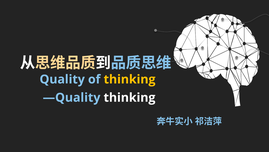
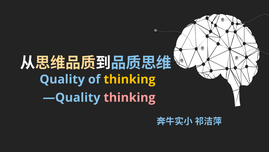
thinking colour: white -> pink (129, 97)
